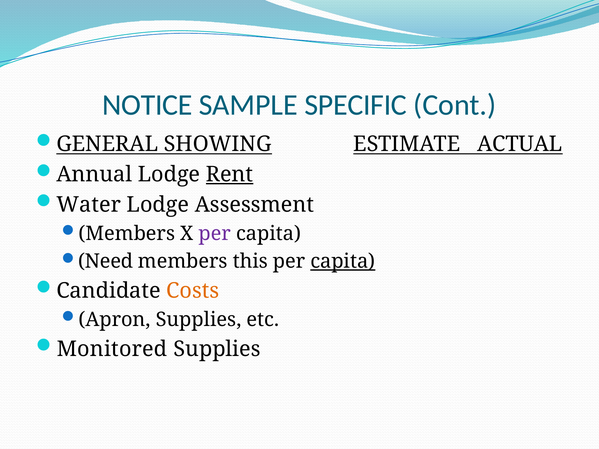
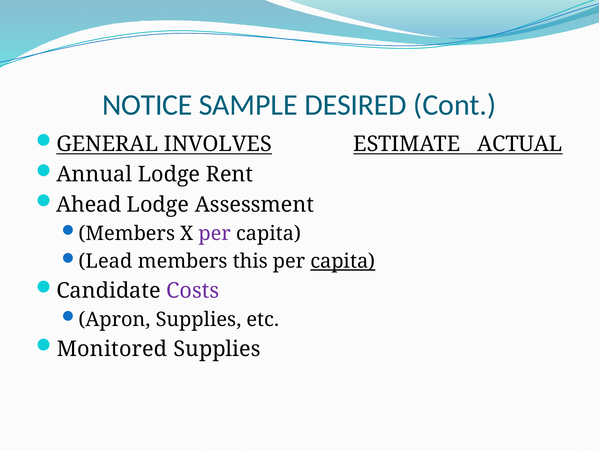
SPECIFIC: SPECIFIC -> DESIRED (356, 105)
SHOWING: SHOWING -> INVOLVES (218, 144)
Rent underline: present -> none (230, 174)
Water: Water -> Ahead (89, 205)
Need: Need -> Lead (106, 261)
Costs colour: orange -> purple (193, 291)
